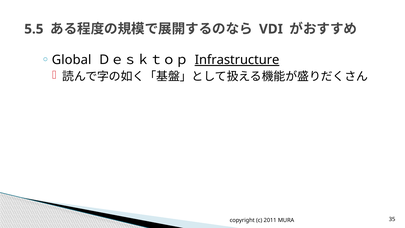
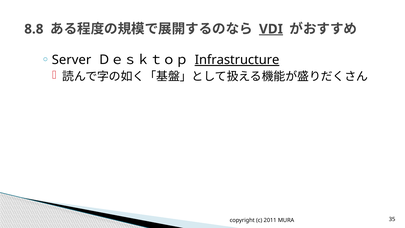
5.5: 5.5 -> 8.8 (34, 29)
VDI underline: none -> present (271, 29)
Global: Global -> Server (72, 60)
